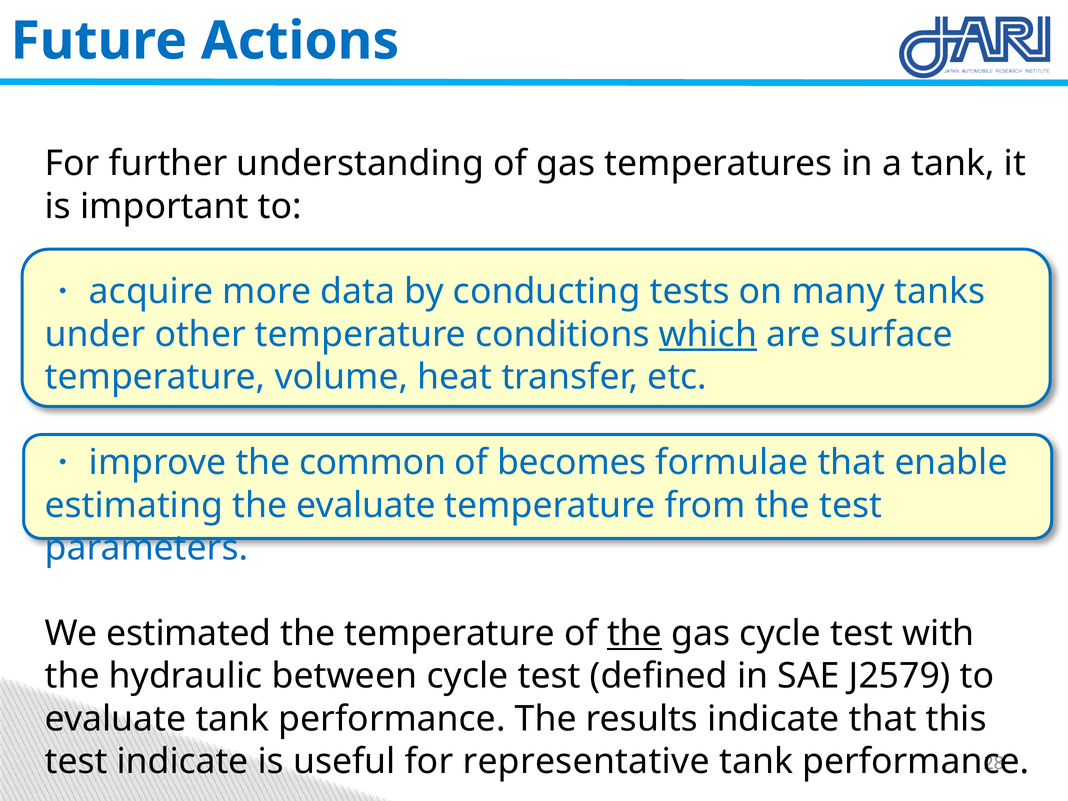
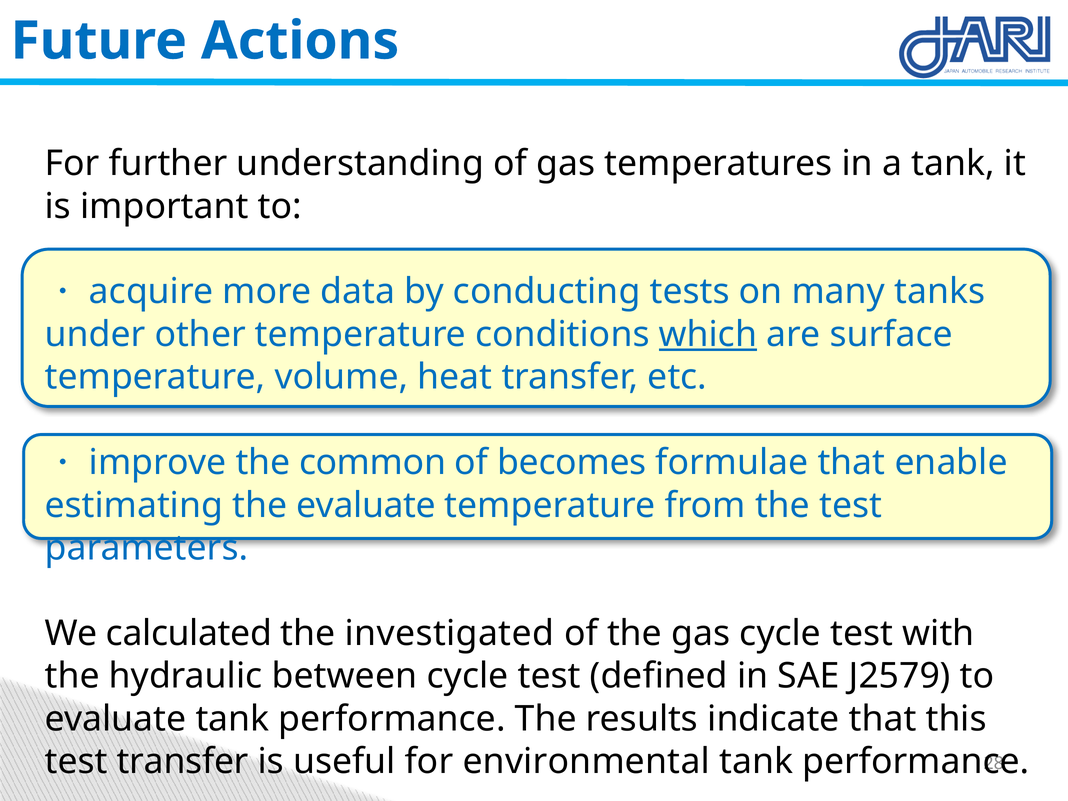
estimated: estimated -> calculated (189, 634)
the temperature: temperature -> investigated (449, 634)
the underline: present -> none (635, 634)
test indicate: indicate -> transfer (183, 762)
representative: representative -> environmental (586, 762)
